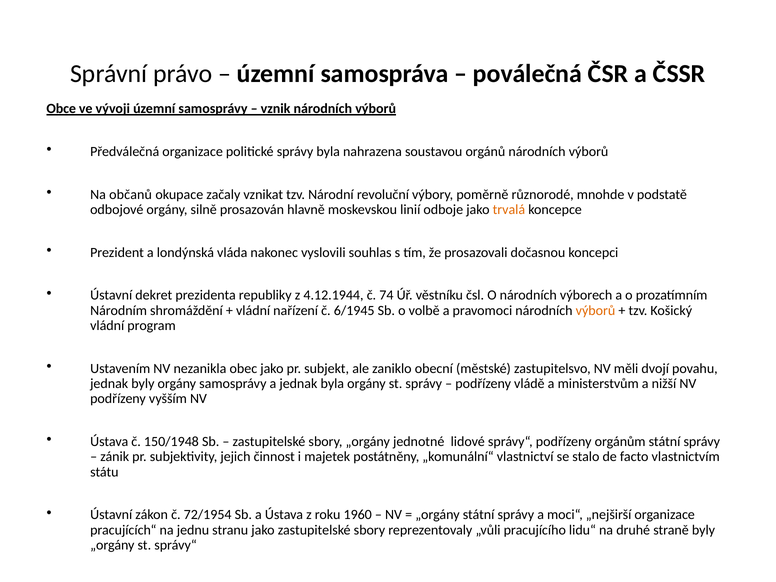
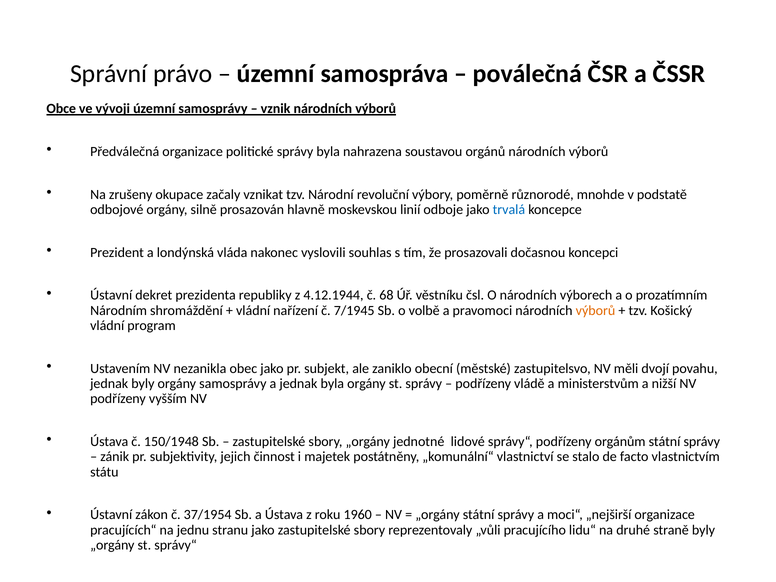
občanů: občanů -> zrušeny (131, 194)
trvalá colour: orange -> blue (509, 210)
74: 74 -> 68 (386, 295)
6/1945: 6/1945 -> 7/1945 (354, 310)
72/1954: 72/1954 -> 37/1954 (208, 515)
